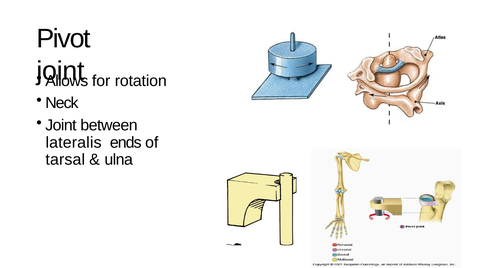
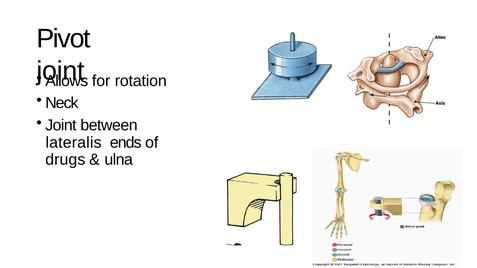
tarsal: tarsal -> drugs (65, 160)
